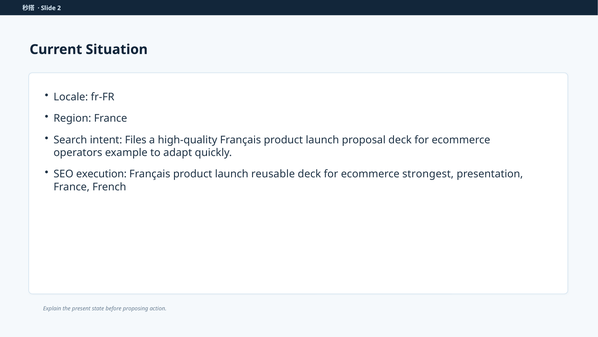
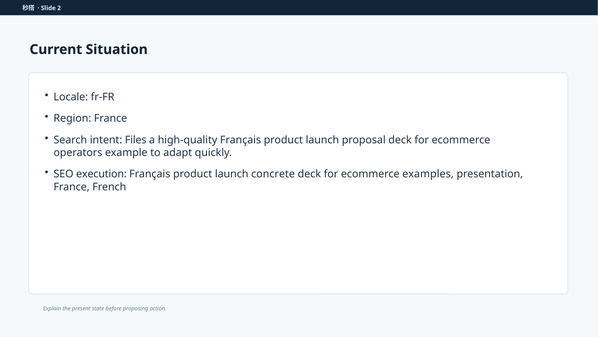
reusable: reusable -> concrete (273, 174)
strongest: strongest -> examples (428, 174)
